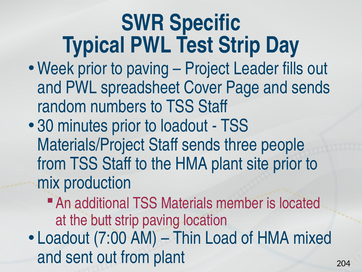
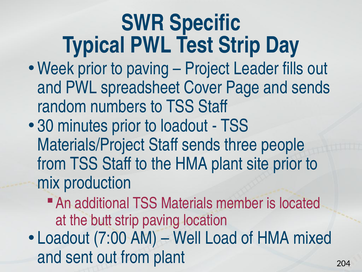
Thin: Thin -> Well (187, 238)
